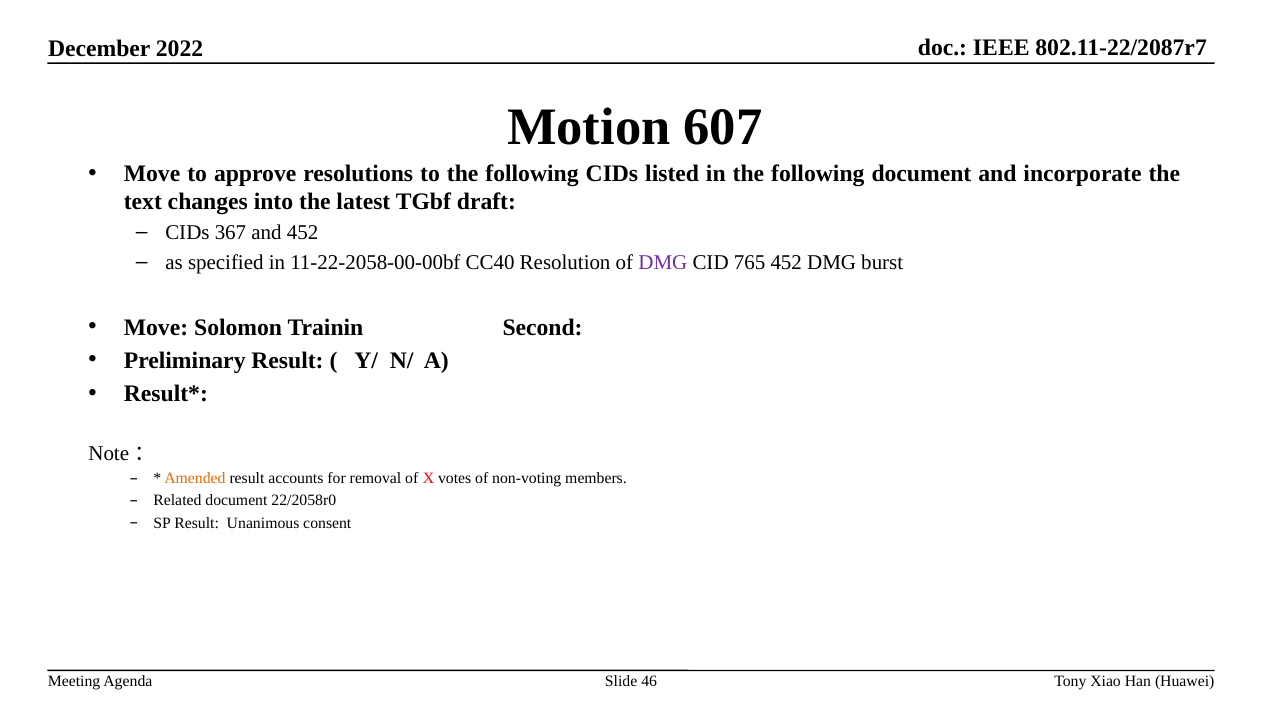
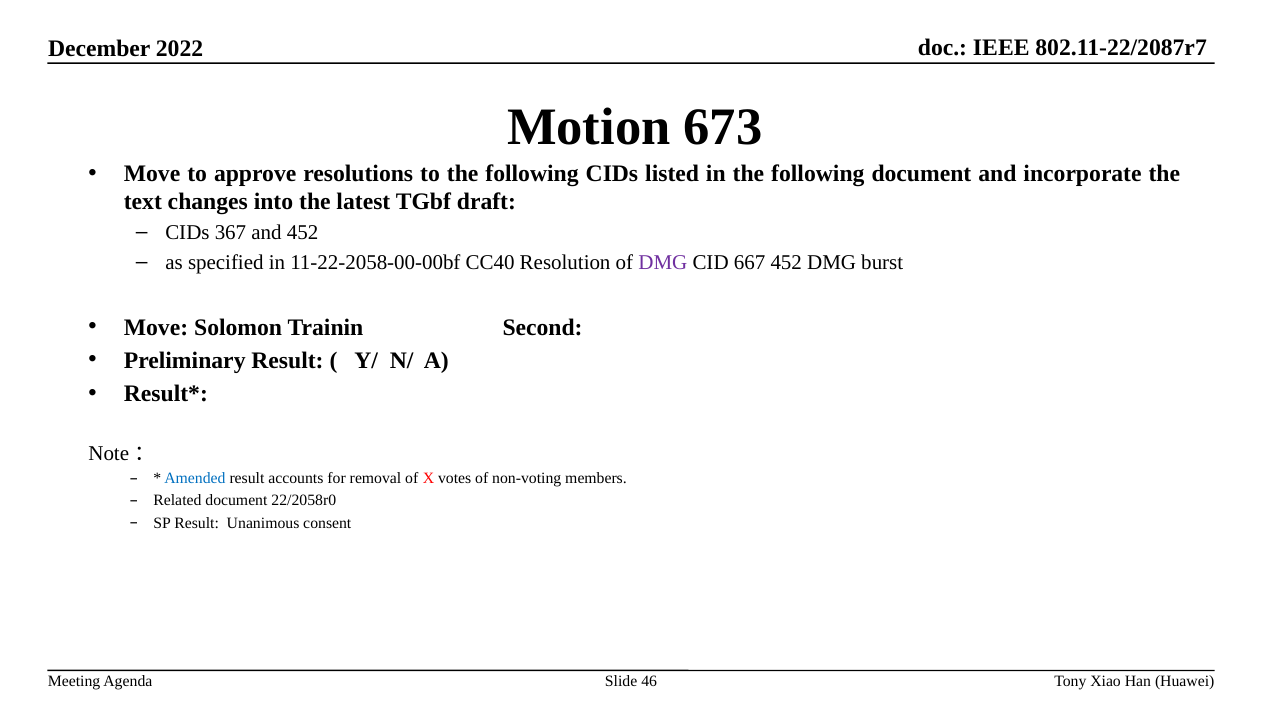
607: 607 -> 673 (723, 127)
765: 765 -> 667 (750, 262)
Amended colour: orange -> blue (195, 479)
